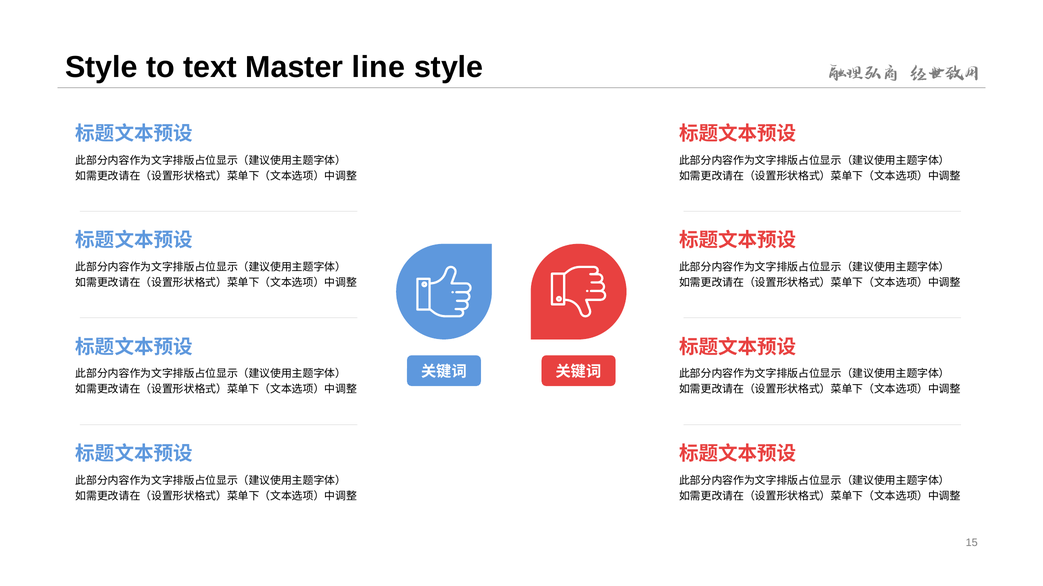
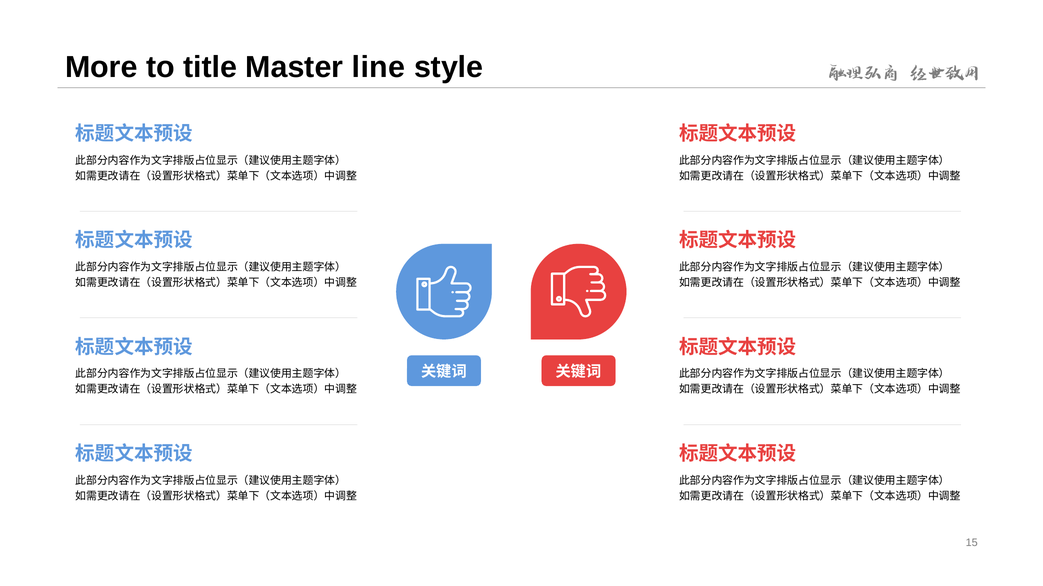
Style: Style -> More (101, 67)
text: text -> title (210, 67)
